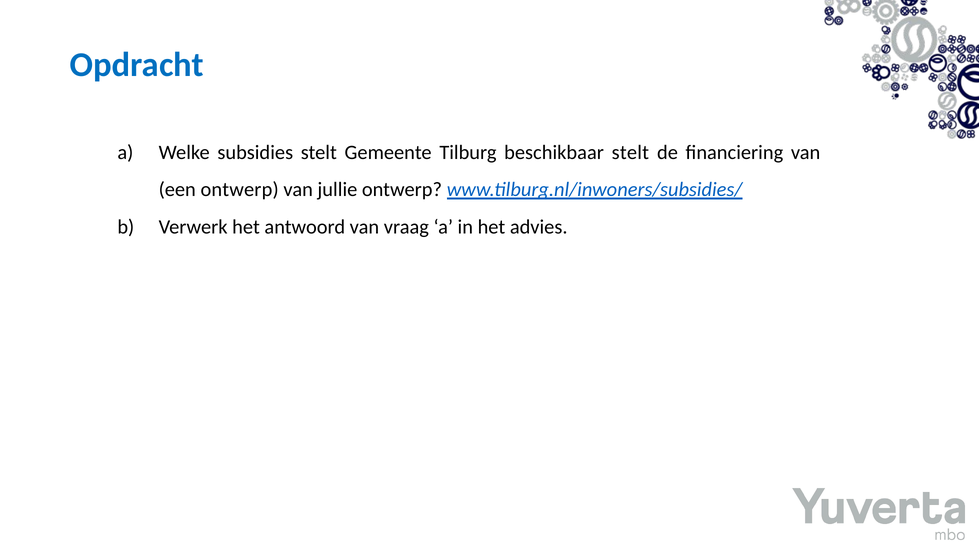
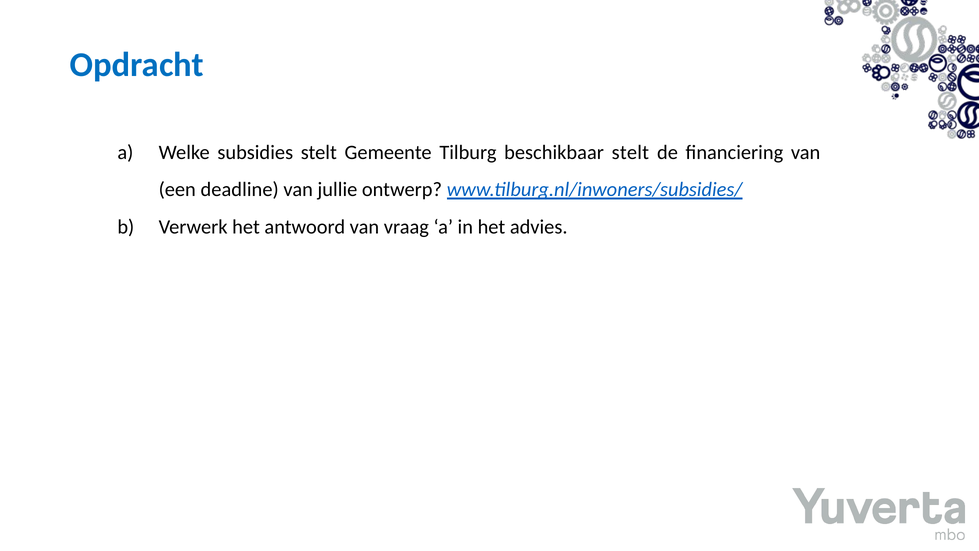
een ontwerp: ontwerp -> deadline (240, 190)
